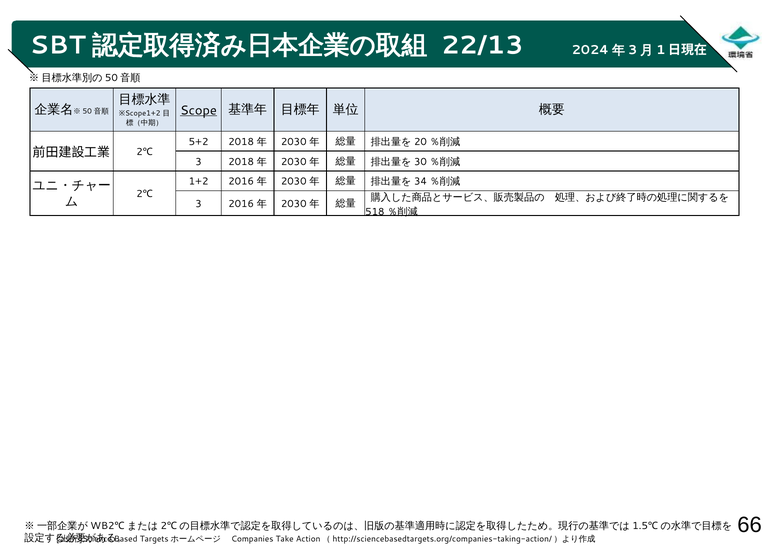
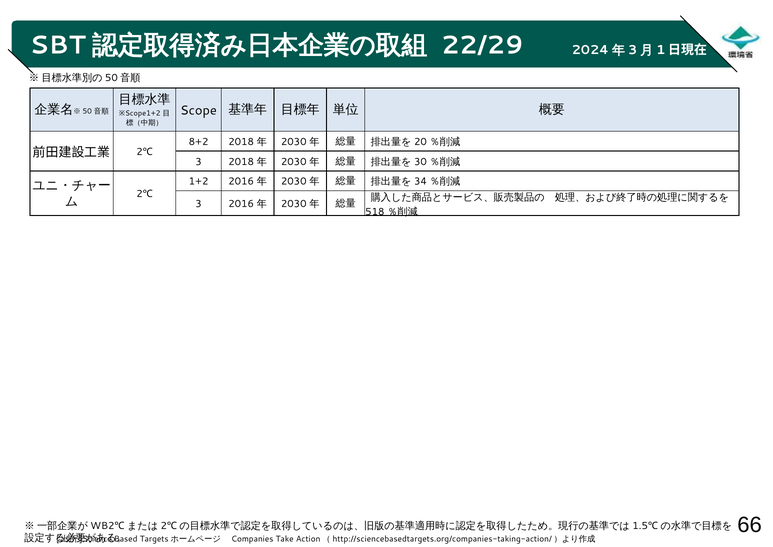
22/13: 22/13 -> 22/29 (482, 45)
Scope underline: present -> none (199, 110)
5+2: 5+2 -> 8+2 (199, 142)
